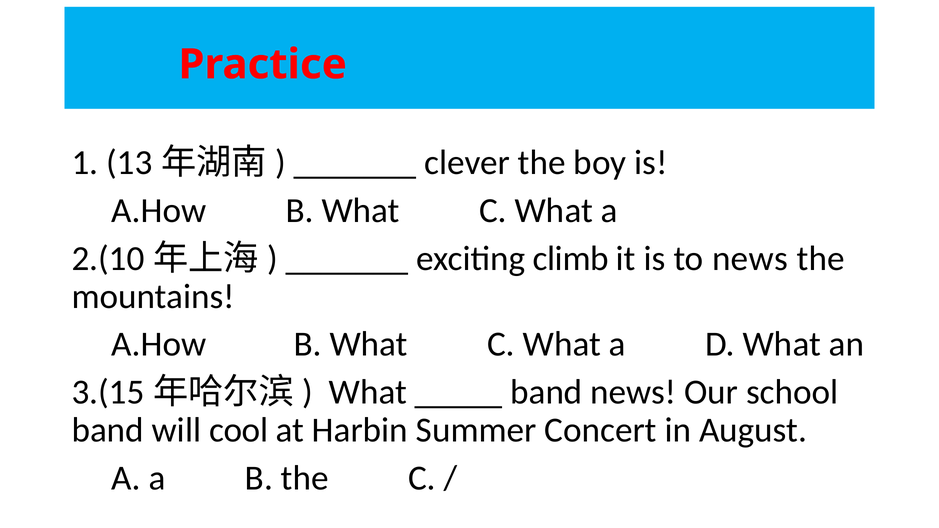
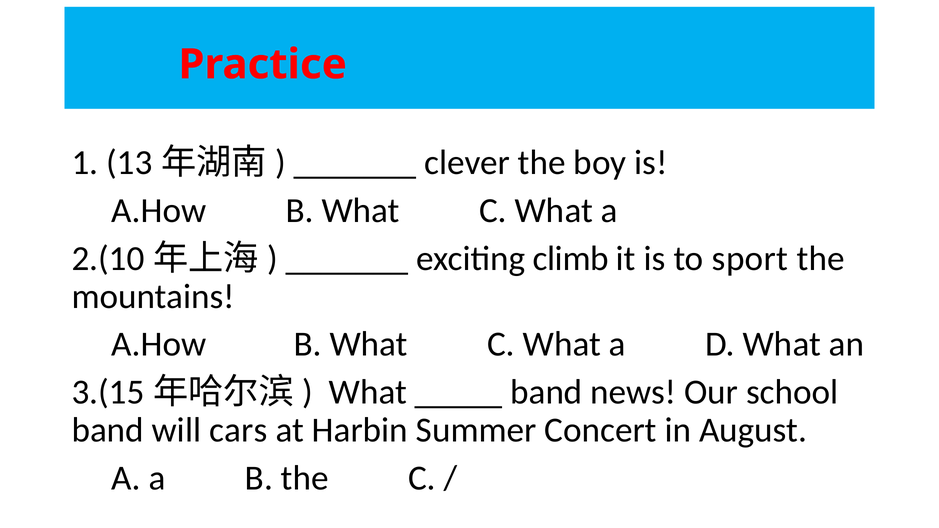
to news: news -> sport (750, 259)
cool: cool -> cars (238, 430)
